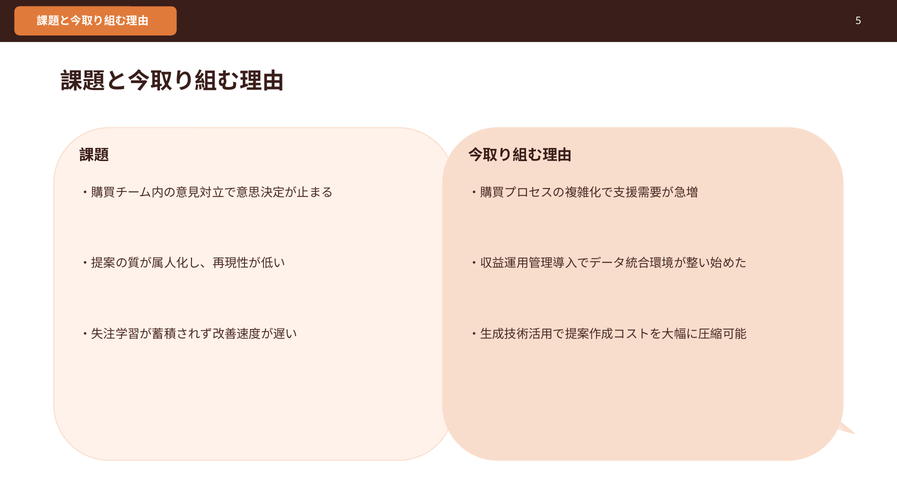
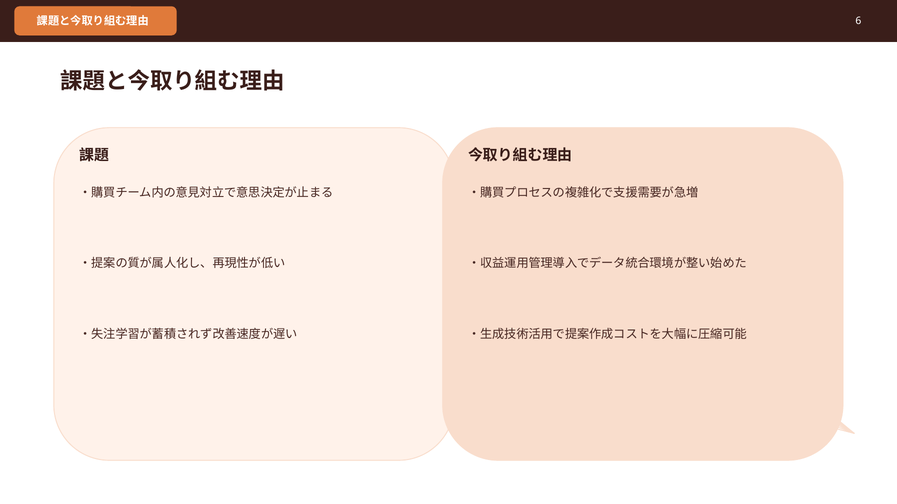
5: 5 -> 6 (858, 21)
